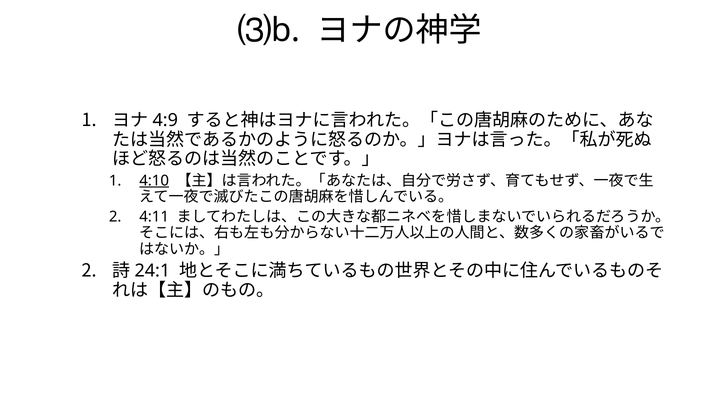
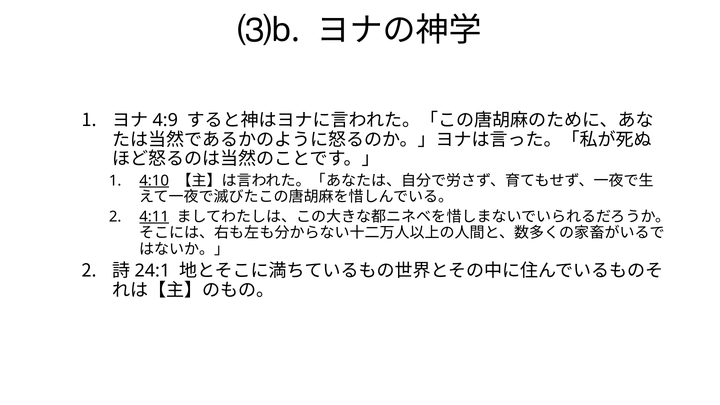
4:11 underline: none -> present (154, 217)
